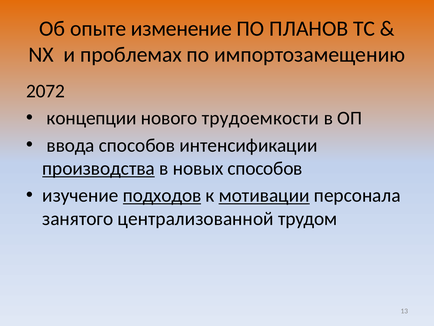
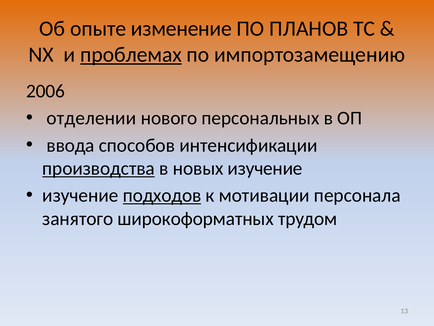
проблемах underline: none -> present (131, 55)
2072: 2072 -> 2006 (46, 91)
концепции: концепции -> отделении (91, 118)
трудоемкости: трудоемкости -> персональных (260, 118)
новых способов: способов -> изучение (265, 168)
мотивации underline: present -> none (264, 195)
централизованной: централизованной -> широкоформатных (196, 218)
